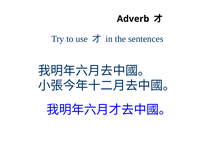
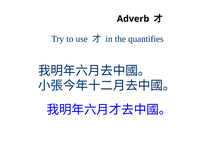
sentences: sentences -> quantifies (146, 39)
